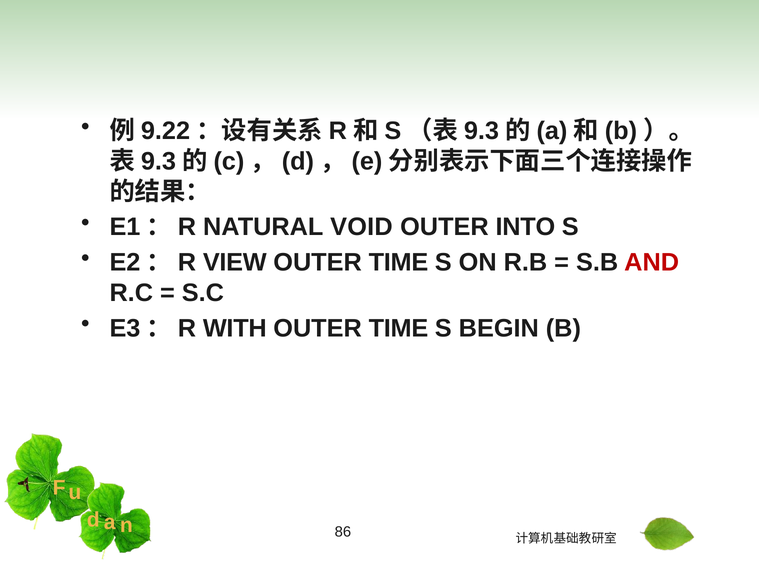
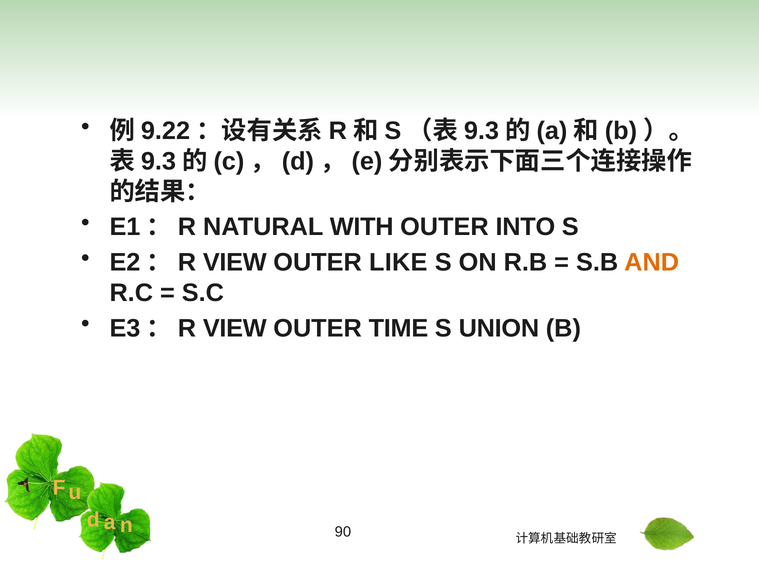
VOID: VOID -> WITH (362, 227)
TIME: TIME -> LIKE (398, 263)
AND colour: red -> orange (652, 263)
E3：R WITH: WITH -> VIEW (235, 328)
BEGIN: BEGIN -> UNION (499, 328)
86: 86 -> 90 (343, 532)
